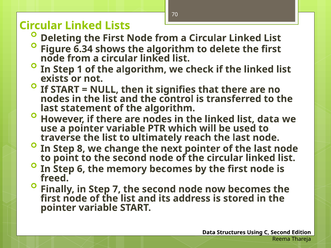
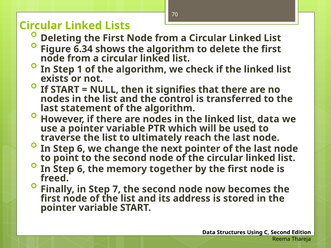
8: 8 -> 6 (81, 149)
memory becomes: becomes -> together (171, 169)
